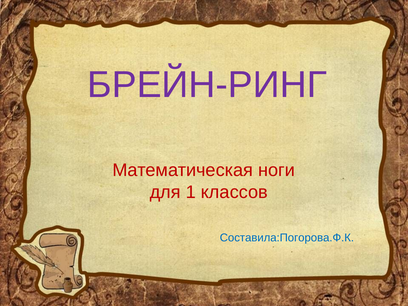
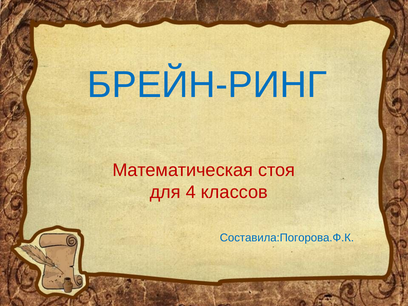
БРЕЙН-РИНГ colour: purple -> blue (207, 85)
ноги: ноги -> стоя (277, 170)
1: 1 -> 4 (191, 192)
